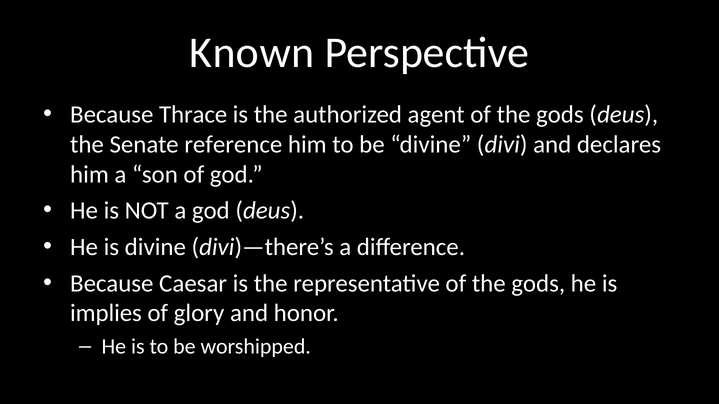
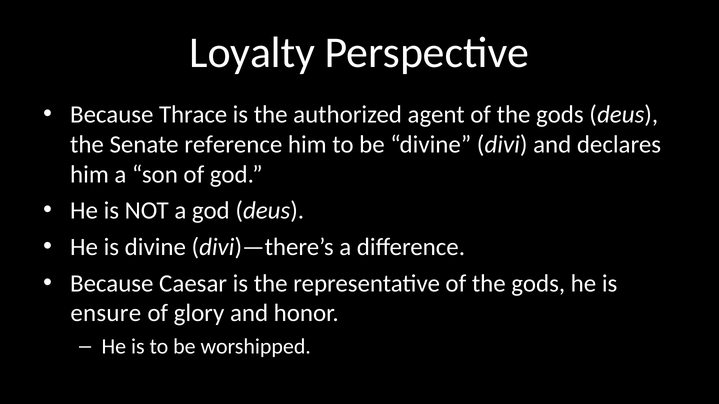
Known: Known -> Loyalty (252, 53)
implies: implies -> ensure (106, 314)
